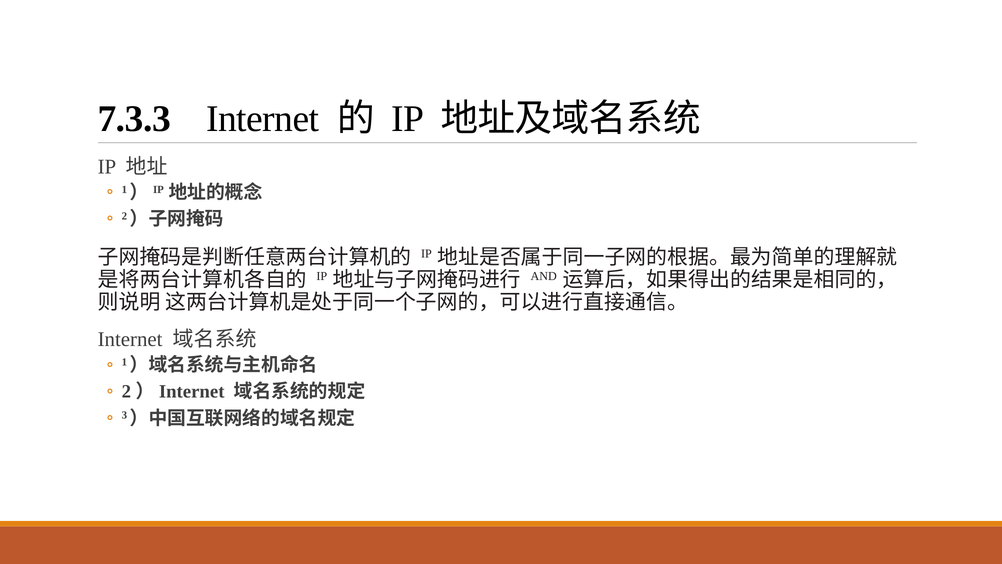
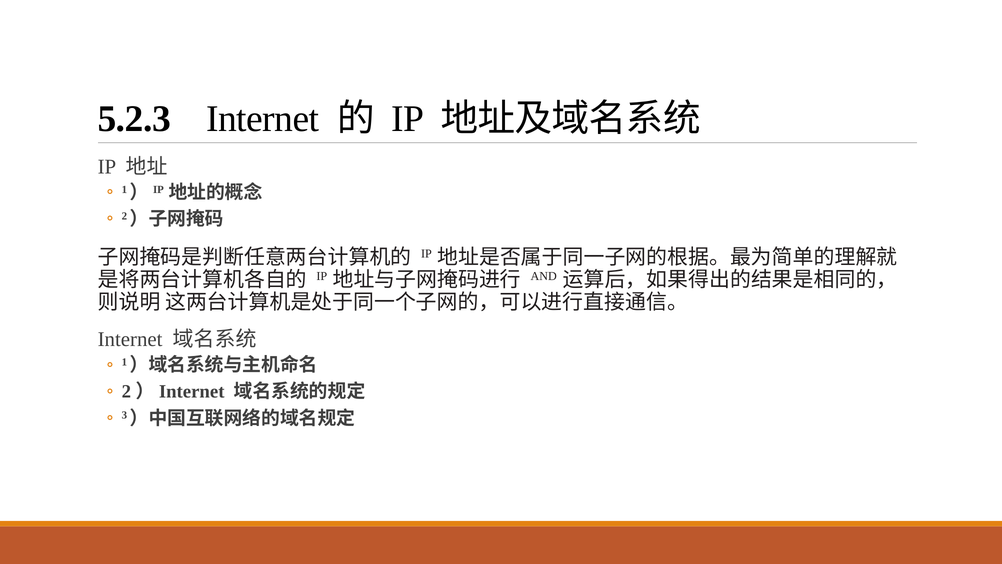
7.3.3: 7.3.3 -> 5.2.3 (134, 119)
